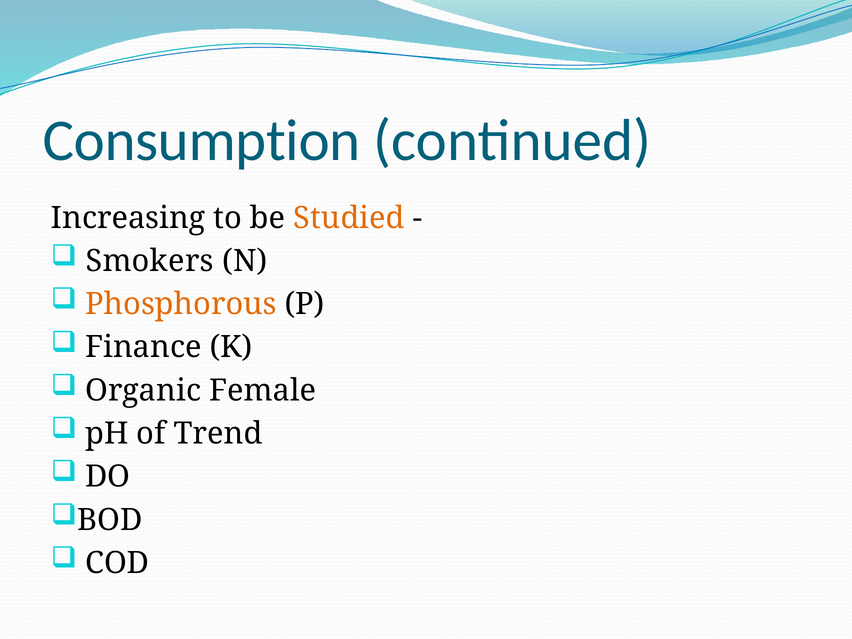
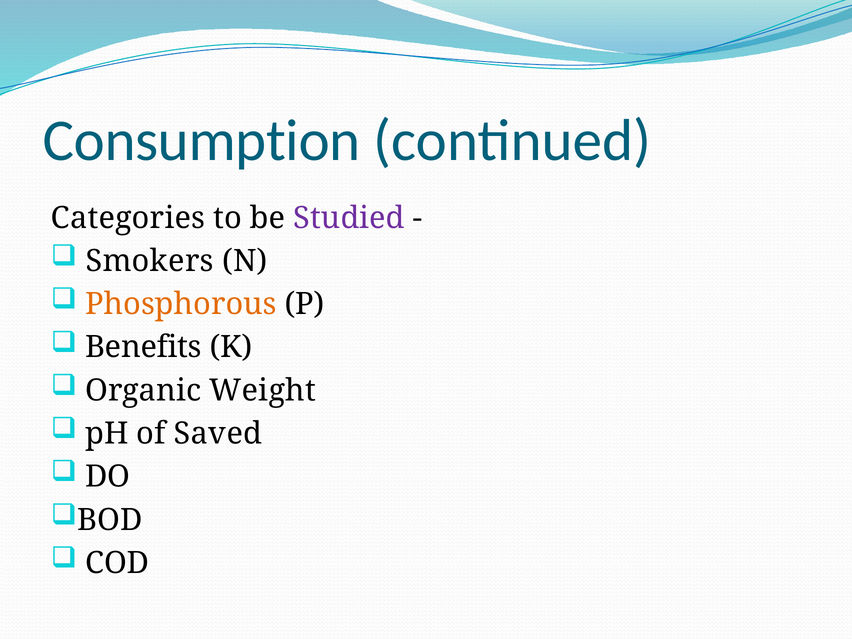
Increasing: Increasing -> Categories (128, 218)
Studied colour: orange -> purple (349, 218)
Finance: Finance -> Benefits (143, 347)
Female: Female -> Weight (263, 390)
Trend: Trend -> Saved (218, 434)
